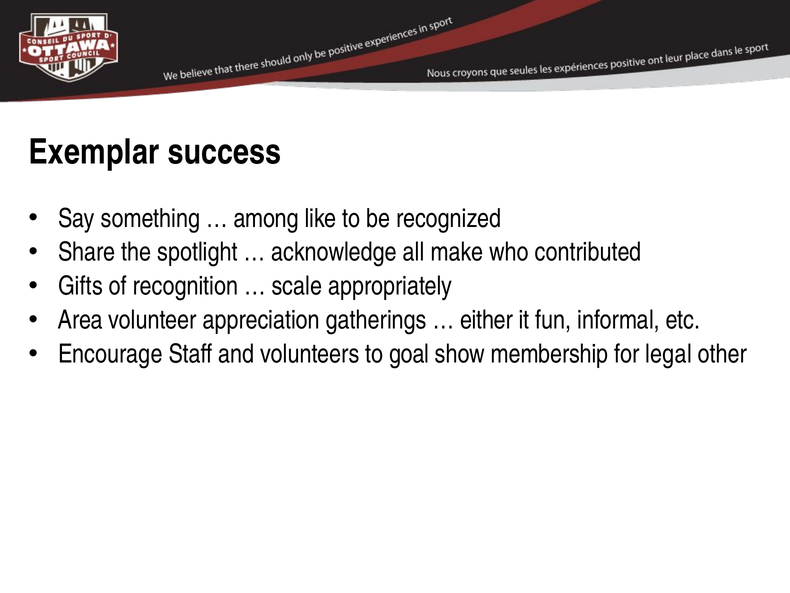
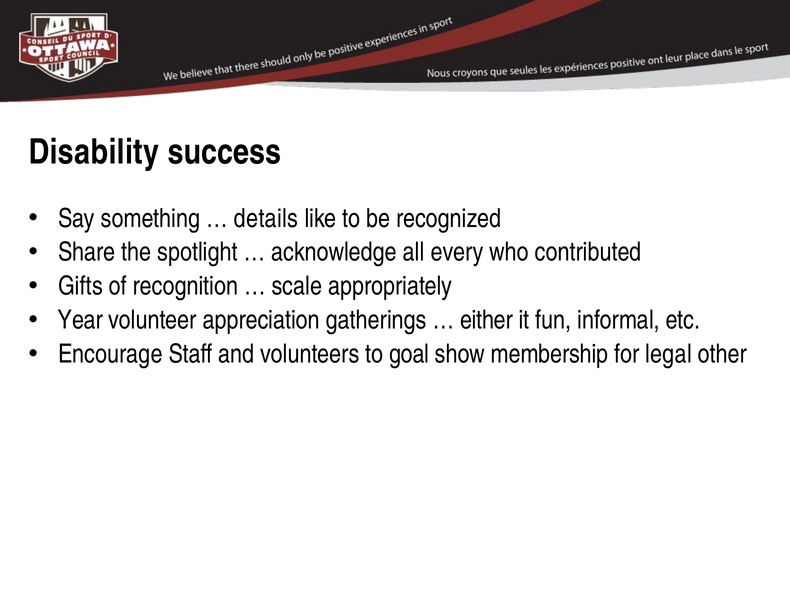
Exemplar: Exemplar -> Disability (94, 152)
among: among -> details (266, 218)
make: make -> every (457, 252)
Area: Area -> Year (80, 320)
